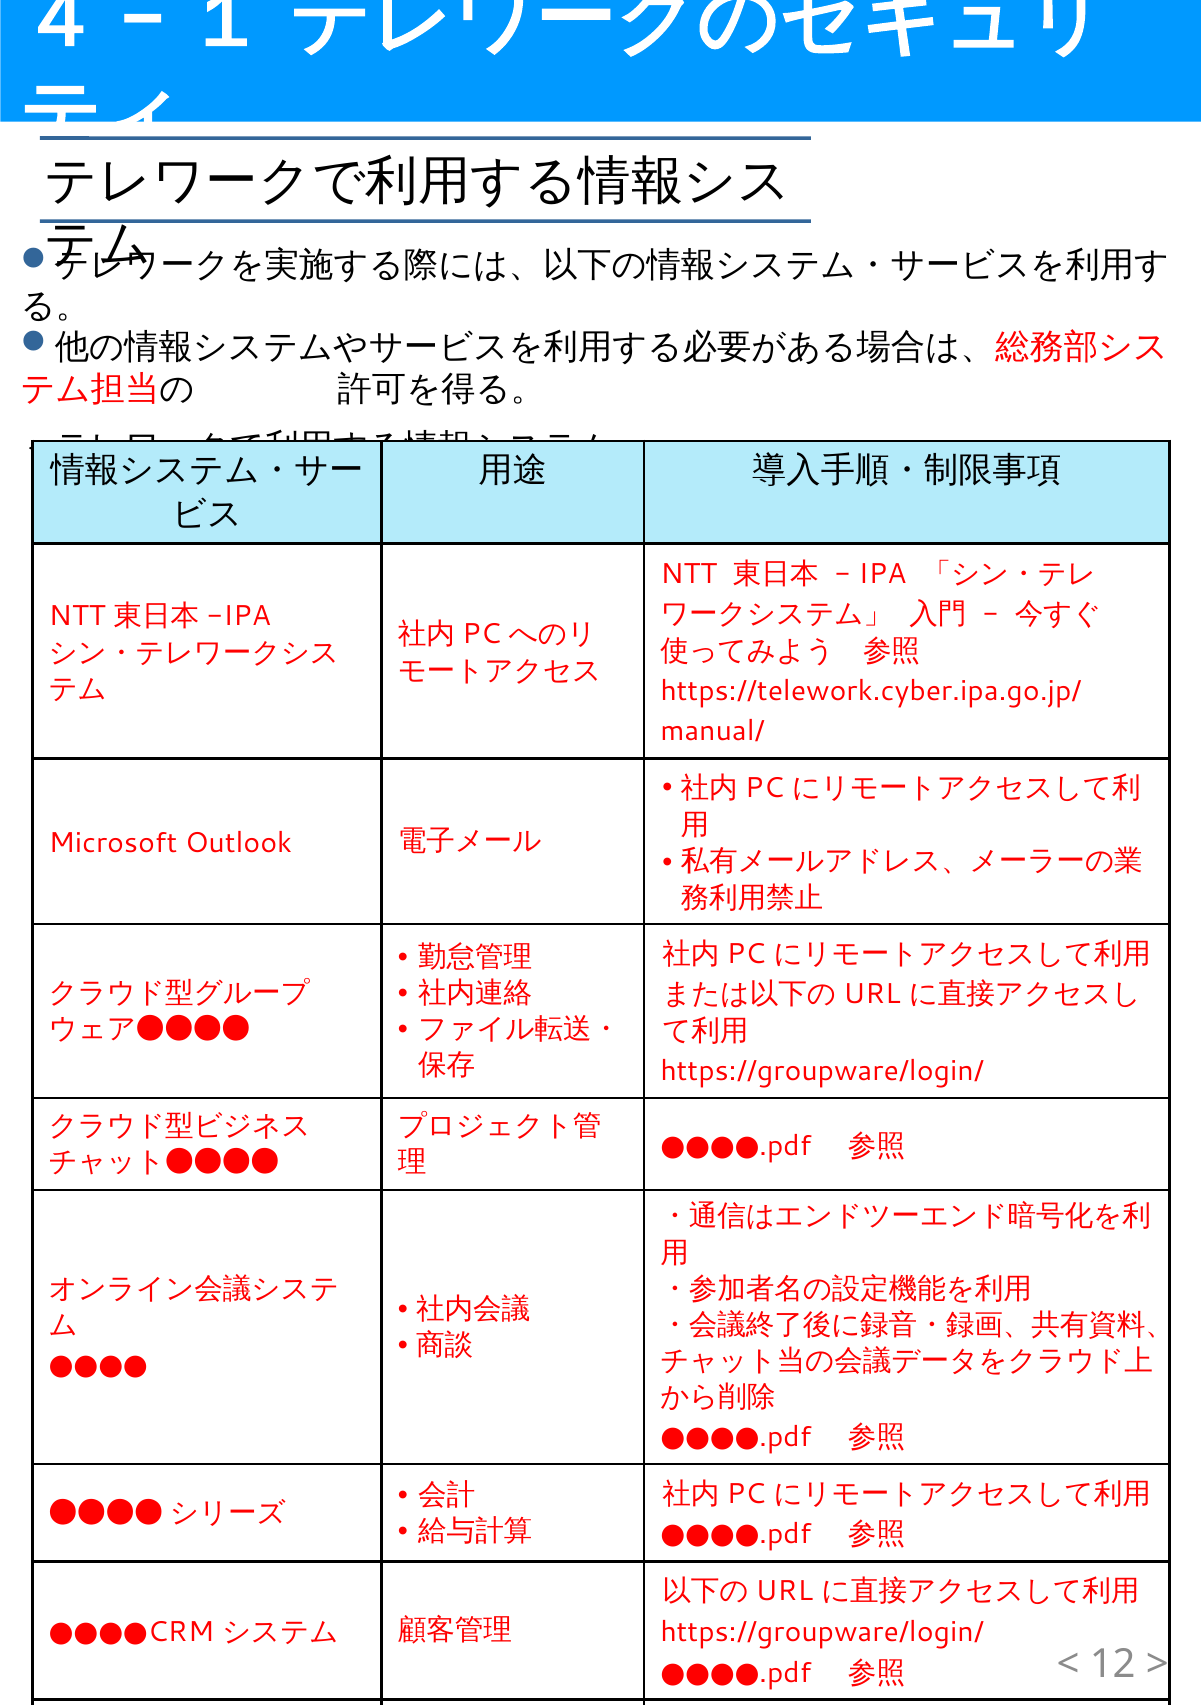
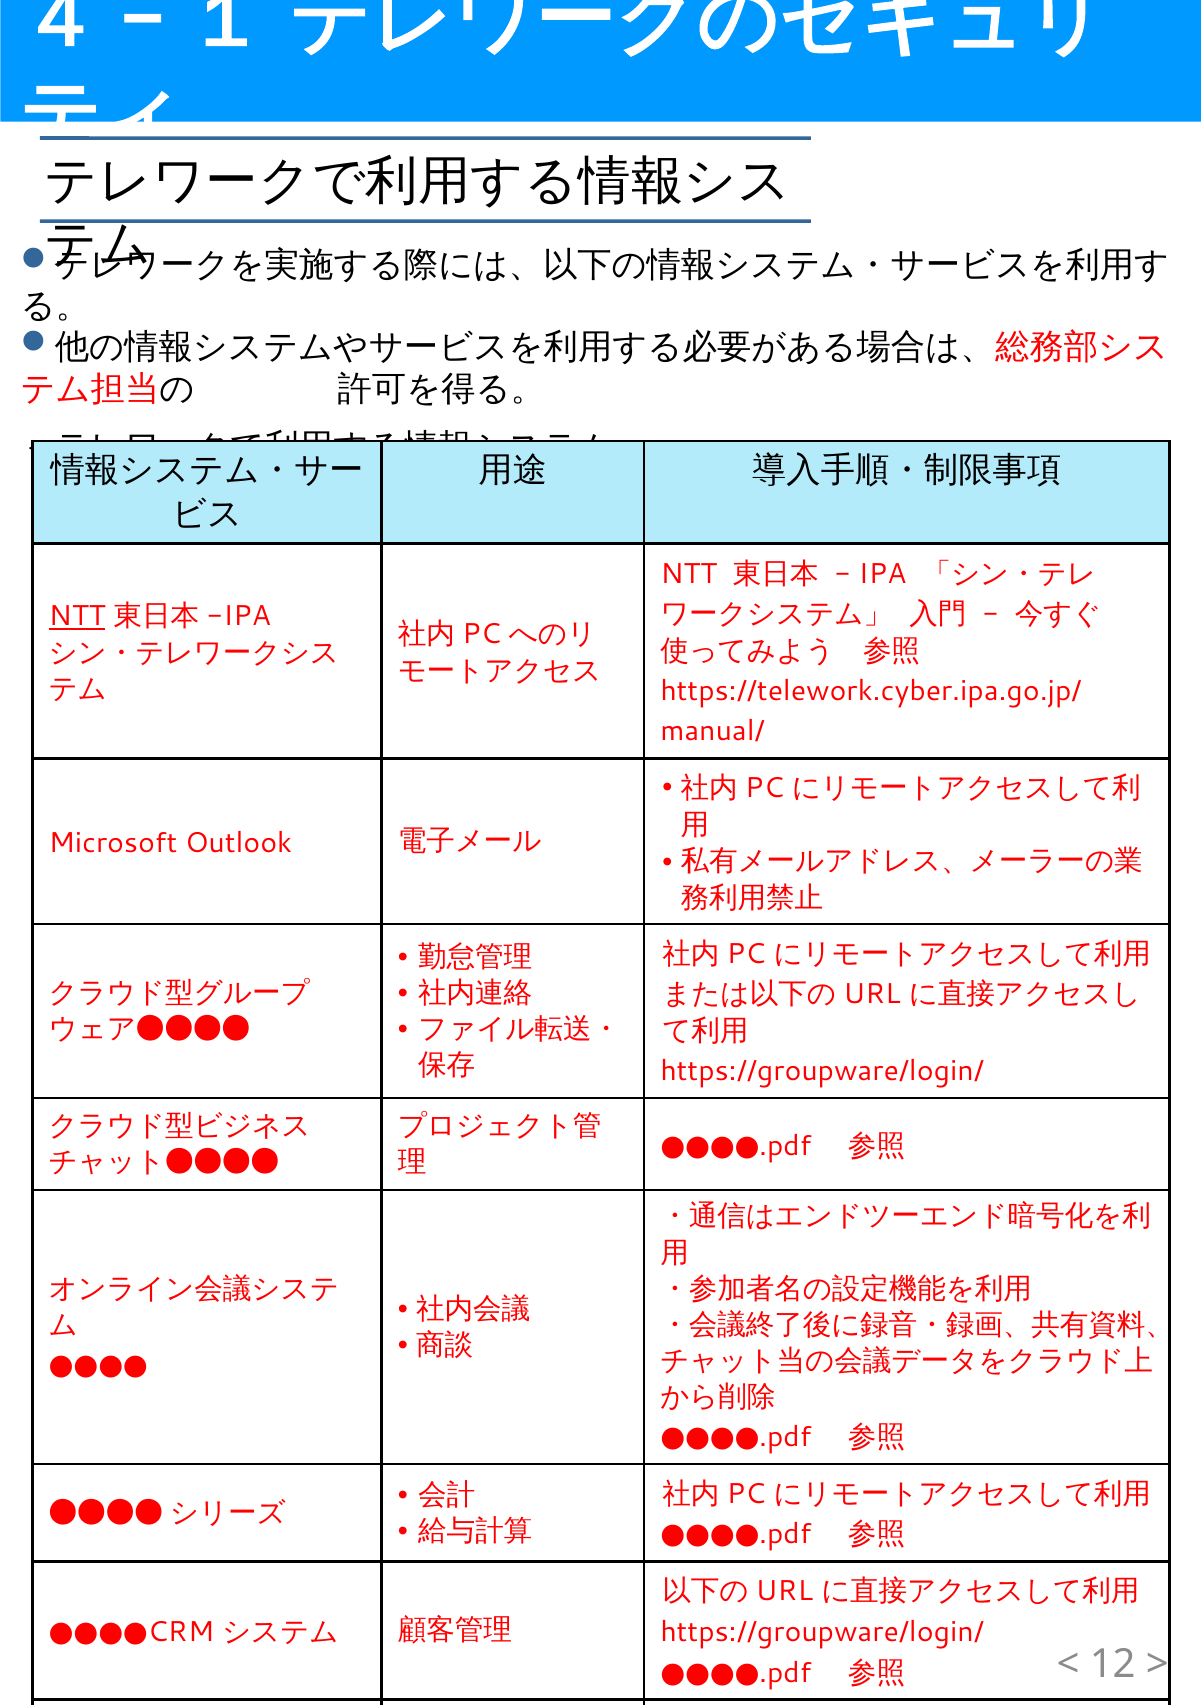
NTT underline: none -> present (77, 616)
